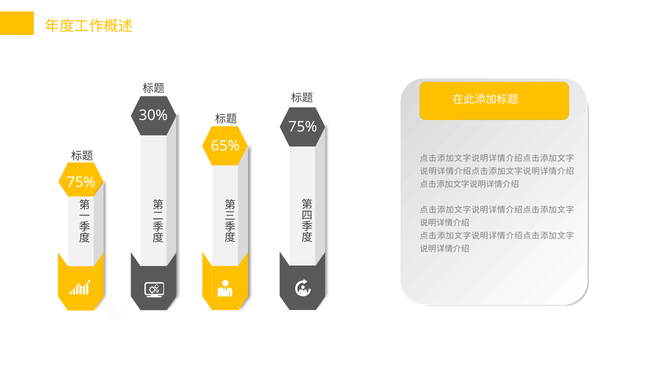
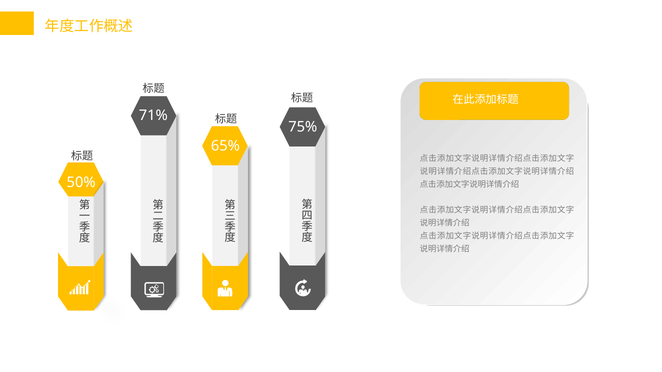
30%: 30% -> 71% (153, 115)
75%: 75% -> 50% (81, 183)
